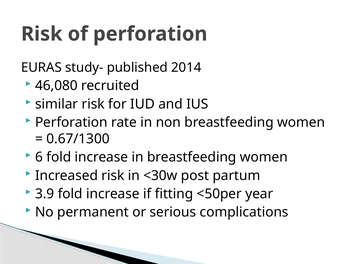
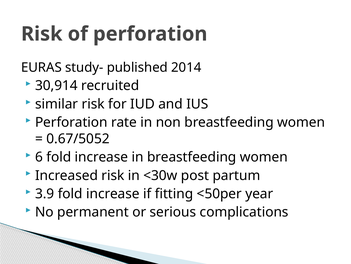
46,080: 46,080 -> 30,914 (56, 85)
0.67/1300: 0.67/1300 -> 0.67/5052 (78, 138)
